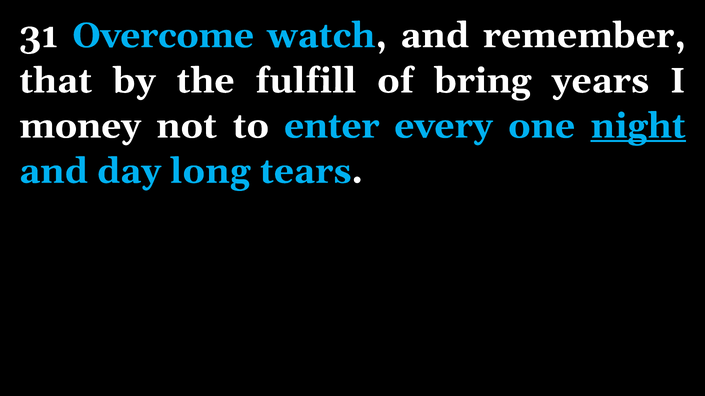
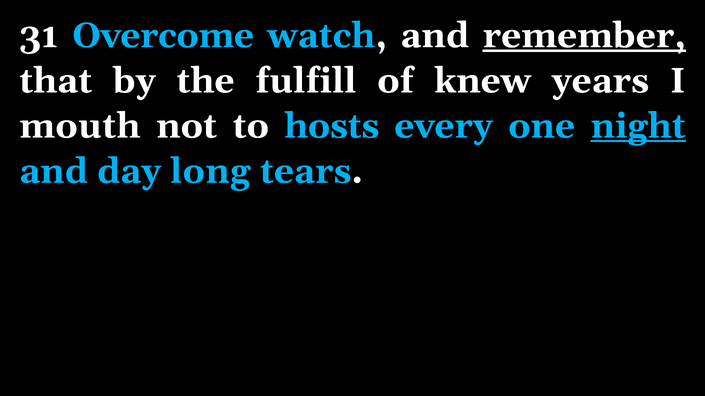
remember underline: none -> present (584, 36)
bring: bring -> knew (483, 81)
money: money -> mouth (80, 126)
enter: enter -> hosts (332, 126)
